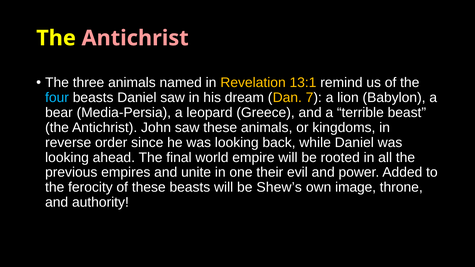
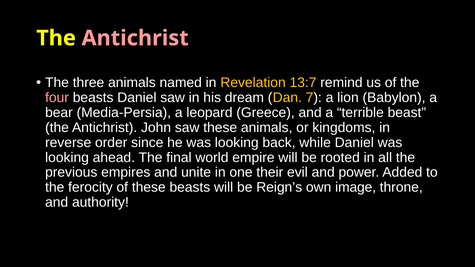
13:1: 13:1 -> 13:7 (303, 83)
four colour: light blue -> pink (57, 98)
Shew’s: Shew’s -> Reign’s (279, 188)
